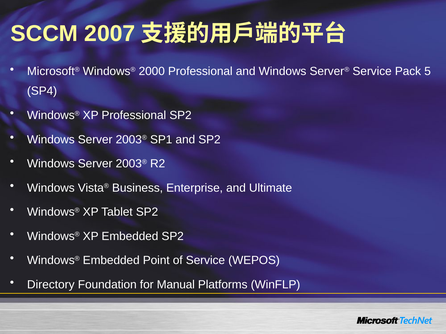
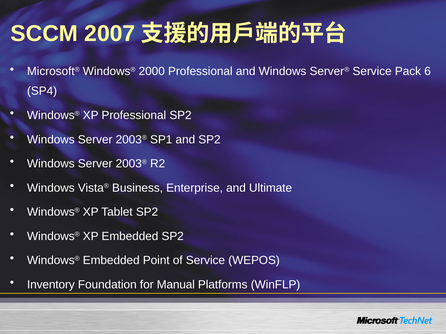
5: 5 -> 6 (428, 71)
Directory: Directory -> Inventory (51, 285)
